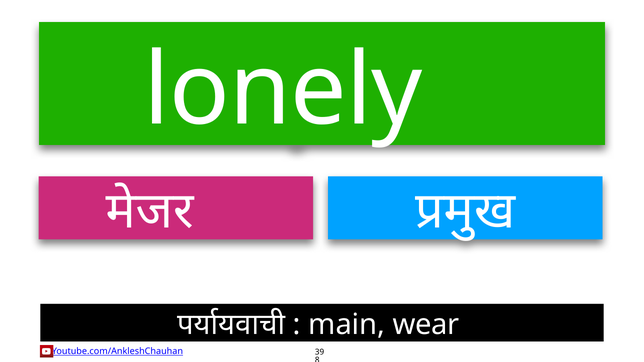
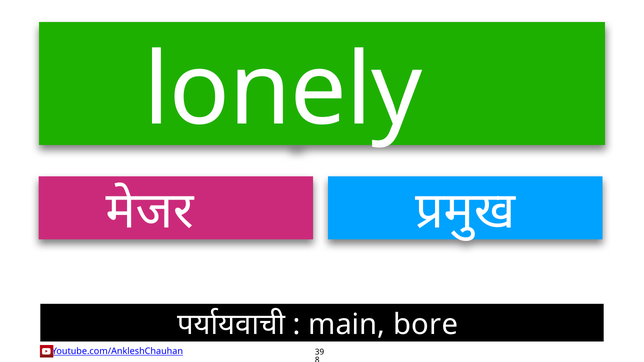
wear: wear -> bore (426, 325)
